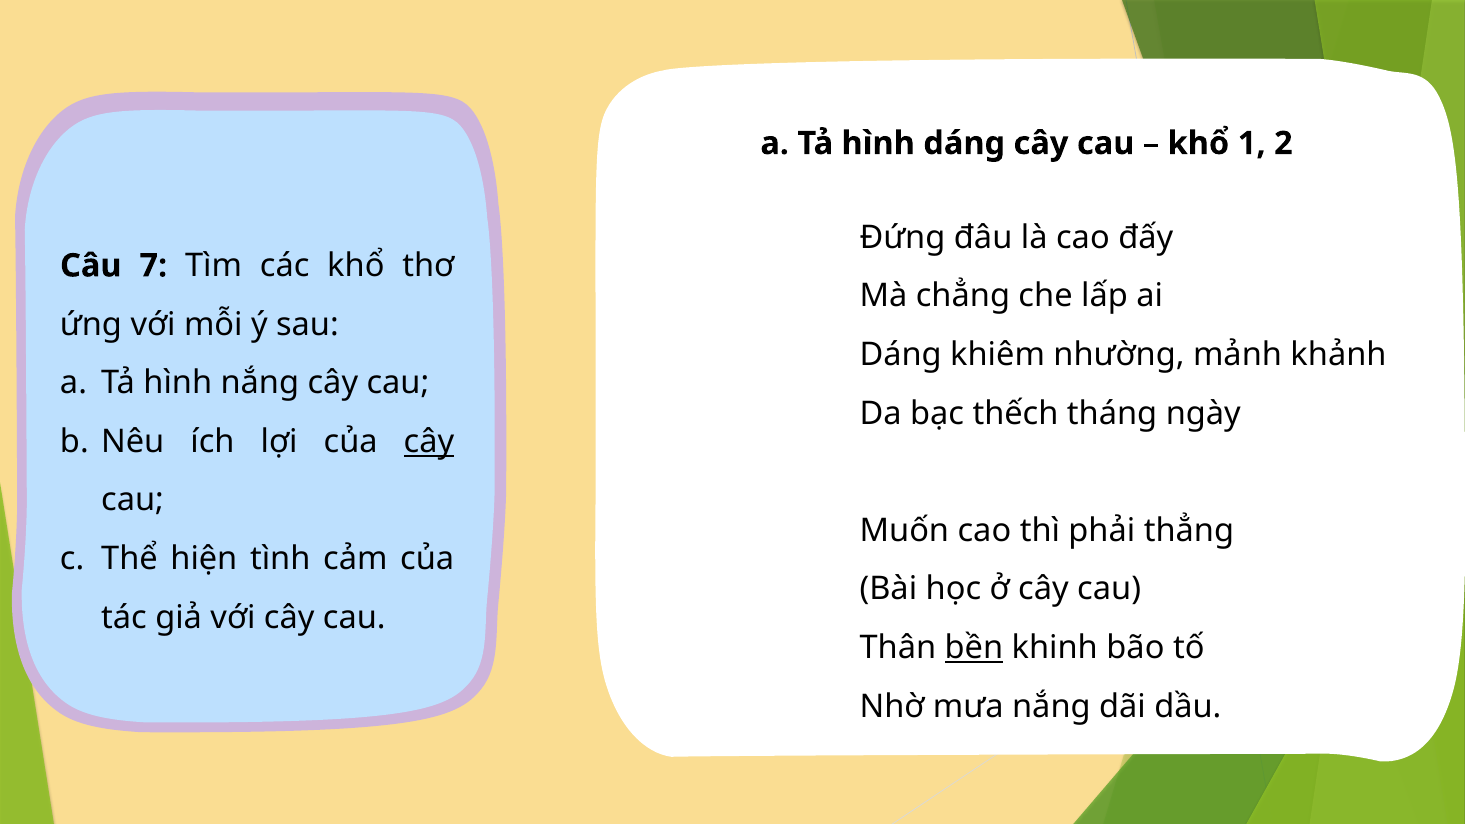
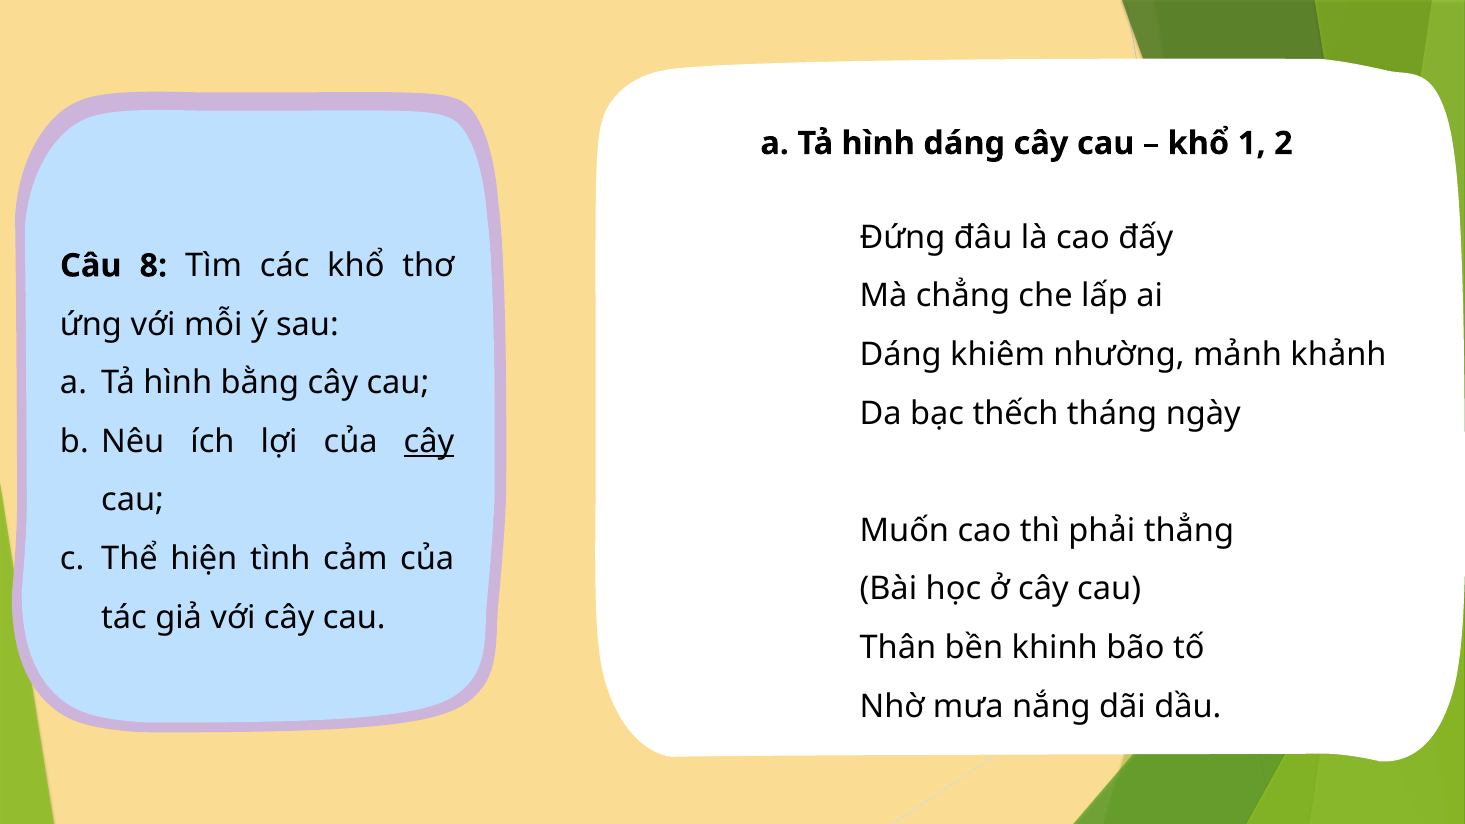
7: 7 -> 8 (153, 266)
hình nắng: nắng -> bằng (260, 383)
bền underline: present -> none (974, 648)
